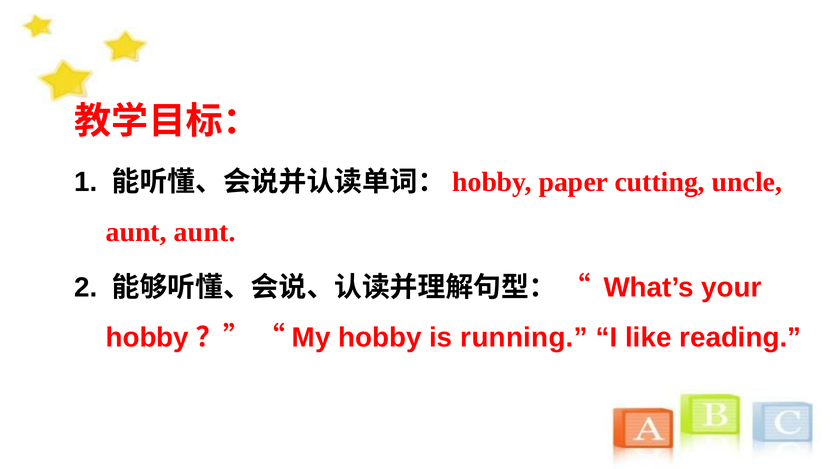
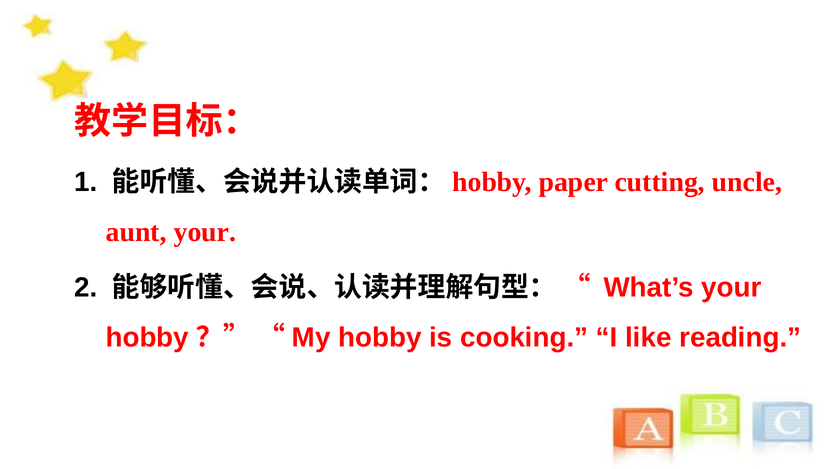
aunt aunt: aunt -> your (205, 232)
running: running -> cooking (524, 338)
